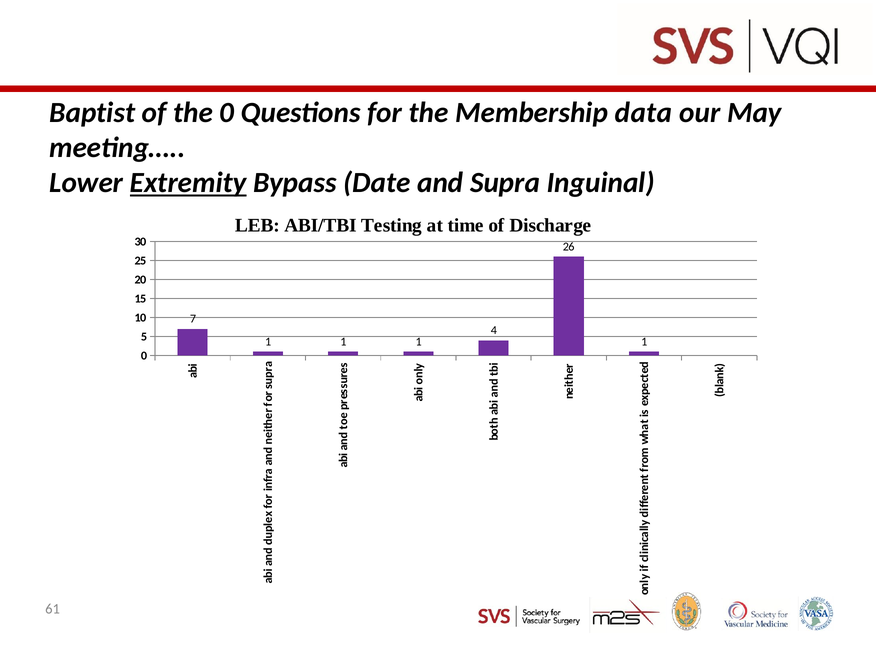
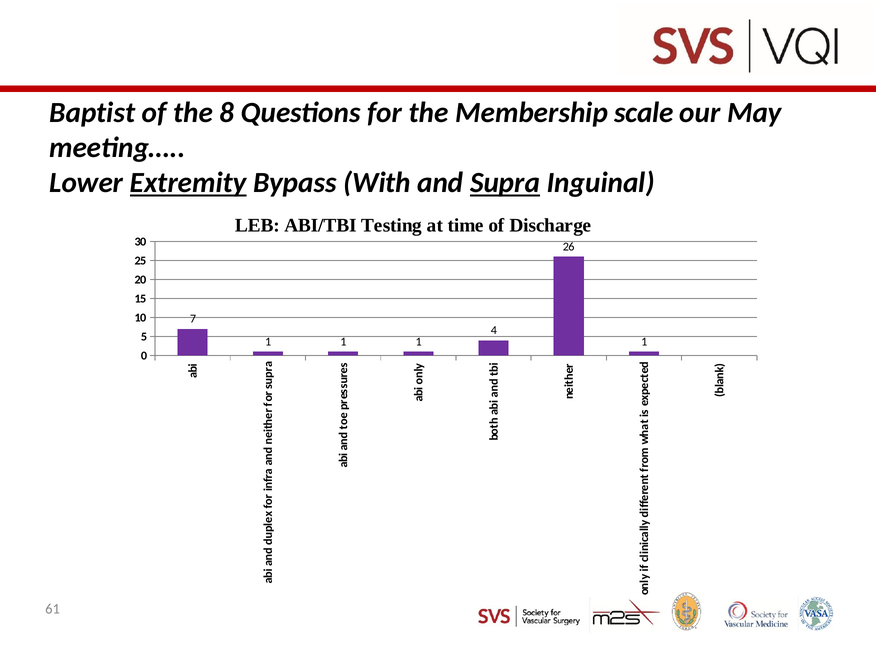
the 0: 0 -> 8 (227, 113)
data: data -> scale (644, 113)
Date: Date -> With (377, 183)
Supra underline: none -> present (505, 183)
